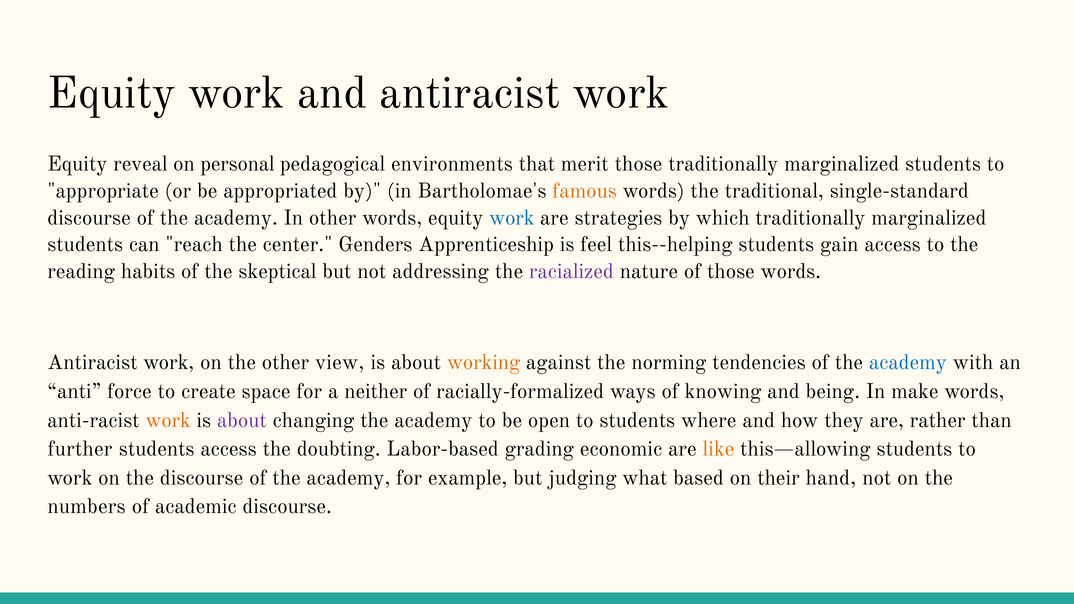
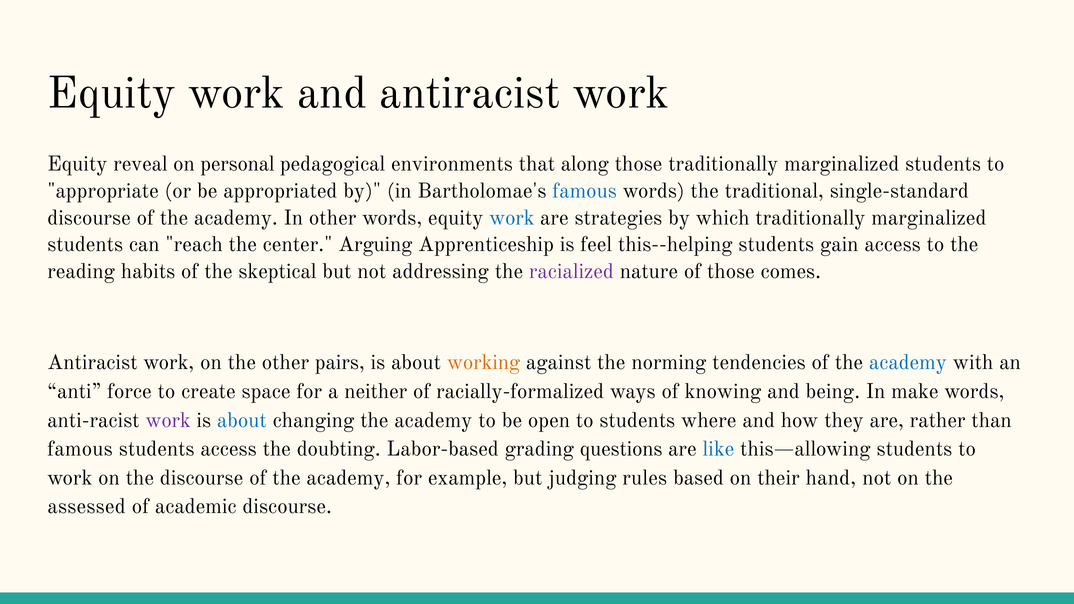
merit: merit -> along (585, 164)
famous colour: orange -> blue (585, 191)
Genders: Genders -> Arguing (375, 244)
those words: words -> comes (791, 271)
view: view -> pairs (340, 363)
work colour: orange -> purple (168, 420)
about colour: purple -> blue (242, 420)
further: further -> famous (80, 449)
economic: economic -> questions (621, 449)
like colour: orange -> blue (718, 449)
what: what -> rules (645, 478)
numbers: numbers -> assessed (87, 507)
